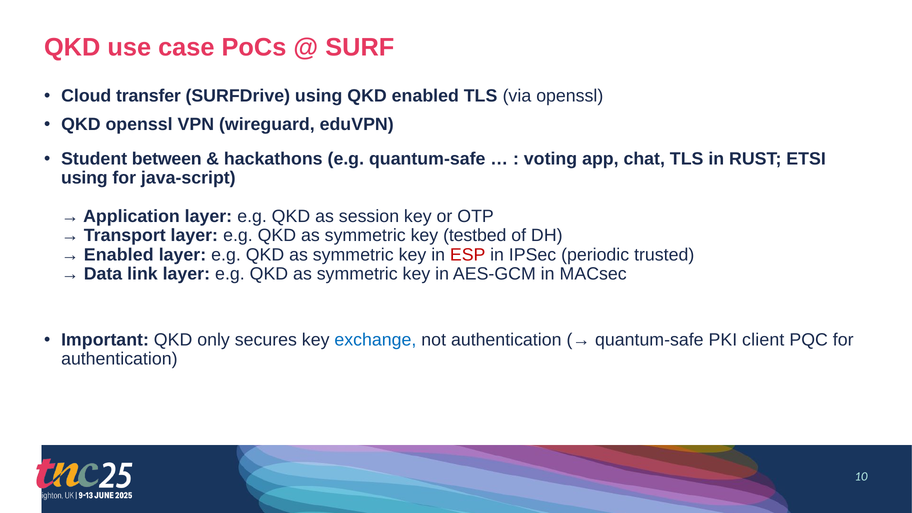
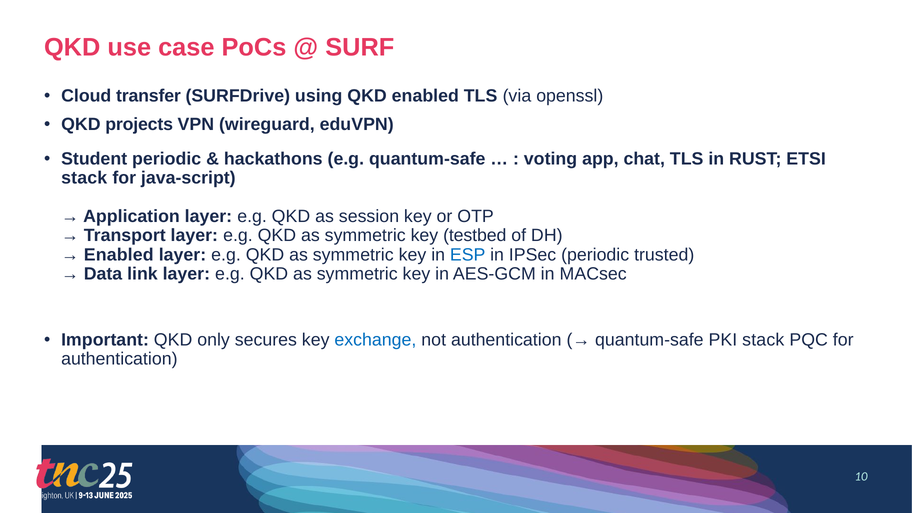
QKD openssl: openssl -> projects (139, 125)
Student between: between -> periodic (167, 159)
using: using -> stack (84, 178)
ESP colour: red -> blue (468, 255)
PKI client: client -> stack (763, 340)
